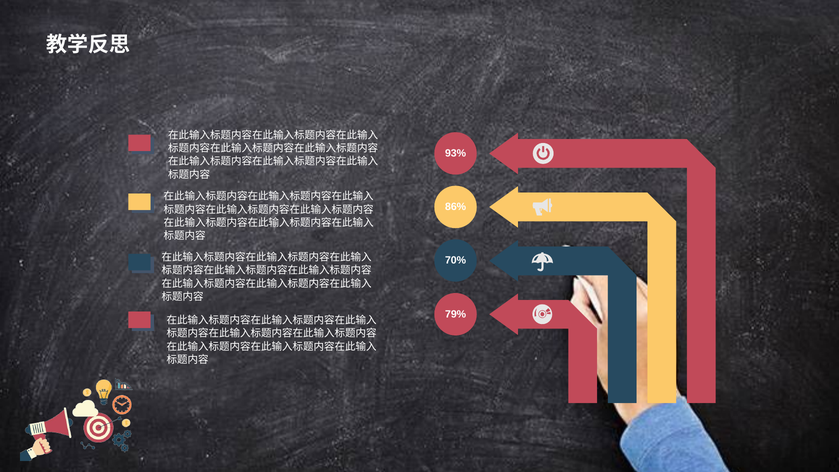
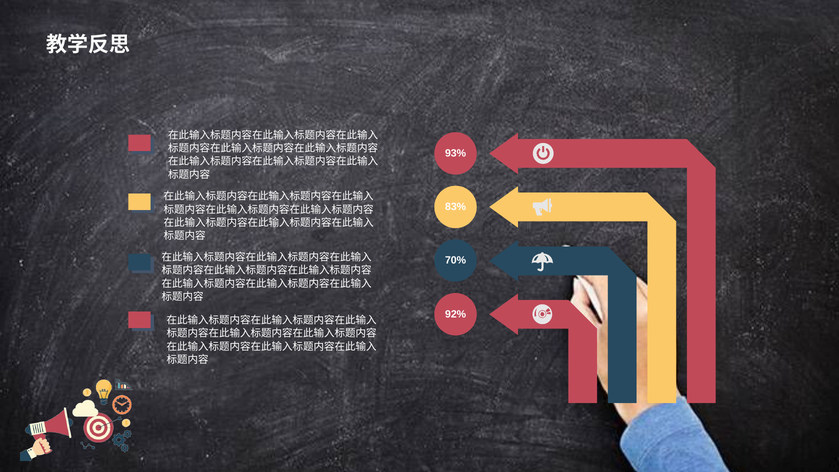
86%: 86% -> 83% (456, 207)
79%: 79% -> 92% (456, 314)
